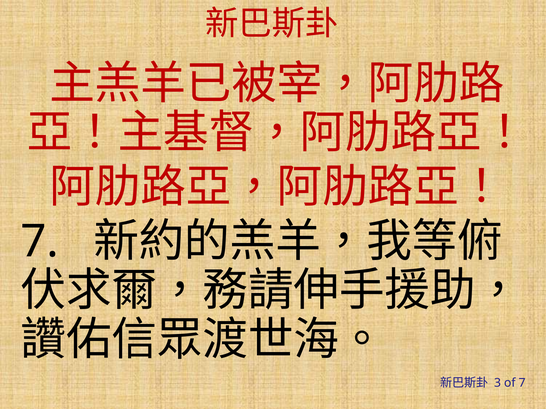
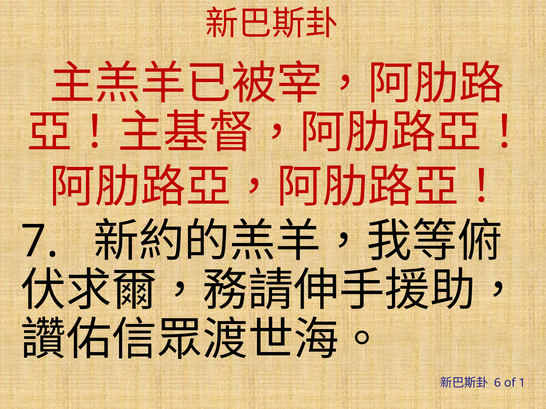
3: 3 -> 6 (497, 383)
of 7: 7 -> 1 (522, 383)
